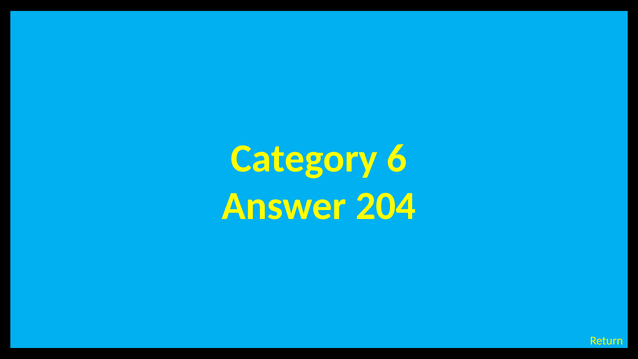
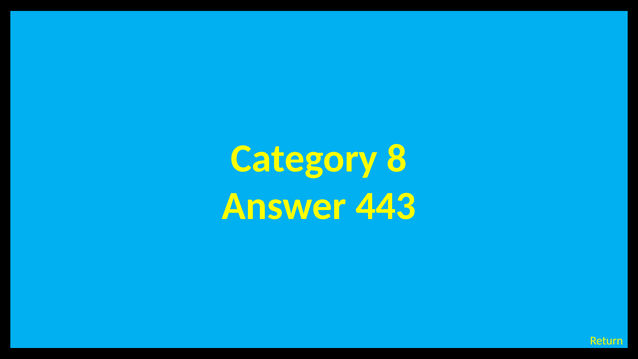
6: 6 -> 8 (397, 158)
204: 204 -> 443 (386, 206)
